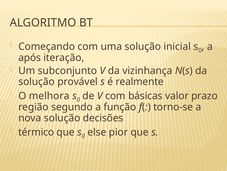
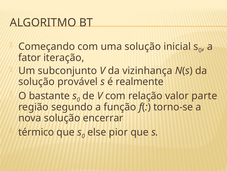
após: após -> fator (30, 58)
melhora: melhora -> bastante (49, 95)
básicas: básicas -> relação (145, 95)
prazo: prazo -> parte (204, 95)
decisões: decisões -> encerrar (103, 118)
